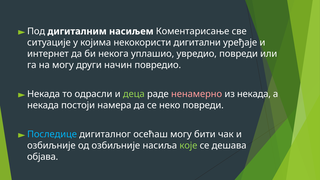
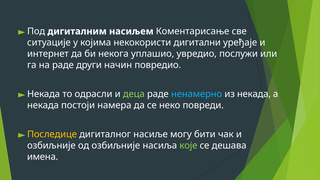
увредио повреди: повреди -> послужи (239, 54)
на могу: могу -> раде (63, 65)
ненамерно colour: pink -> light blue (197, 94)
Последице colour: light blue -> yellow (52, 134)
осећаш: осећаш -> насиље (151, 134)
објава: објава -> имена (43, 157)
